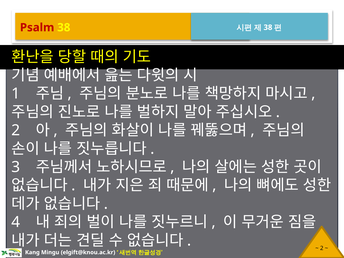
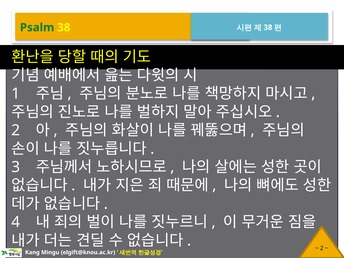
Psalm colour: red -> green (37, 28)
